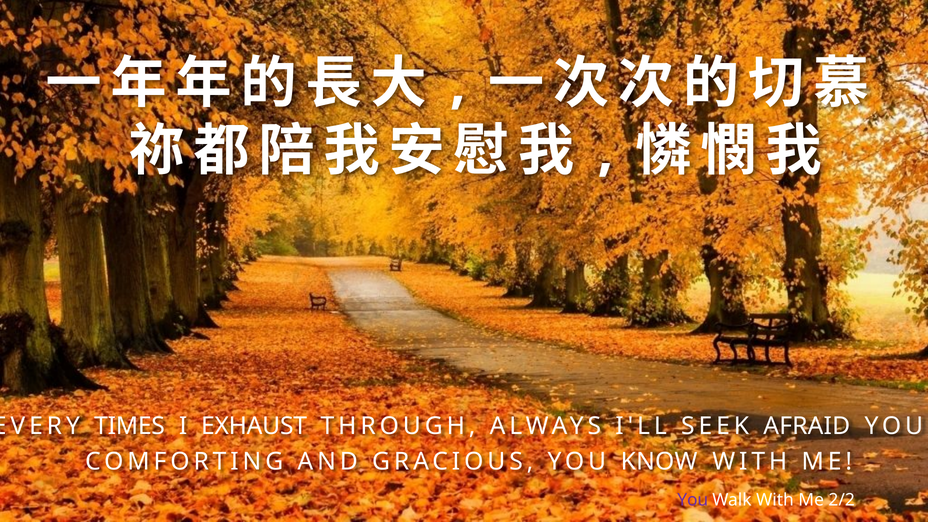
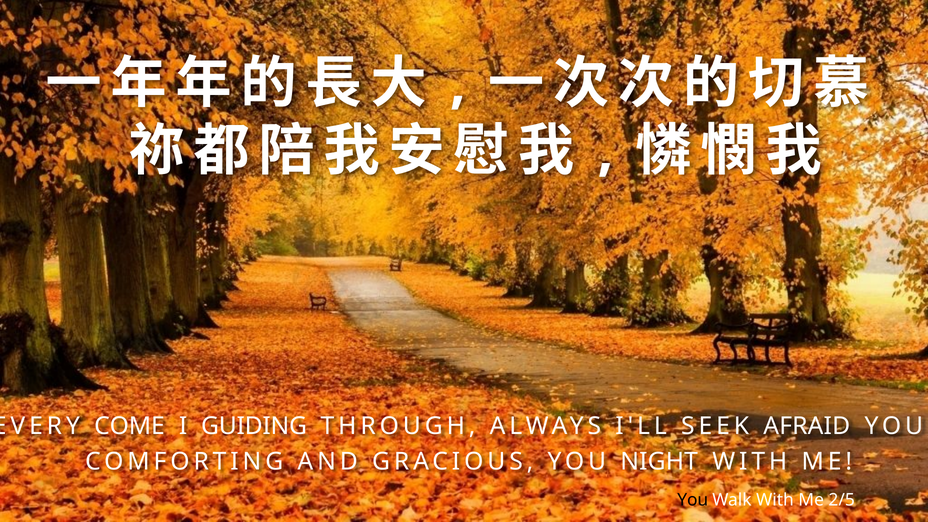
TIMES: TIMES -> COME (129, 426)
EXHAUST: EXHAUST -> GUIDING (254, 426)
KNOW: KNOW -> NIGHT (659, 461)
You colour: purple -> black (693, 500)
2/2: 2/2 -> 2/5 (842, 500)
